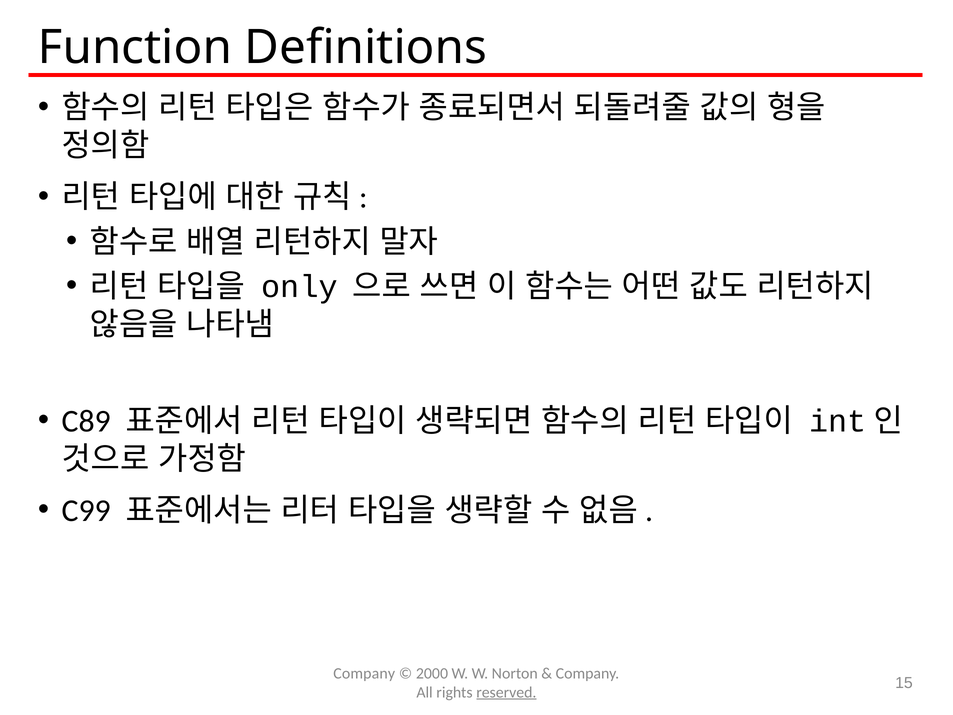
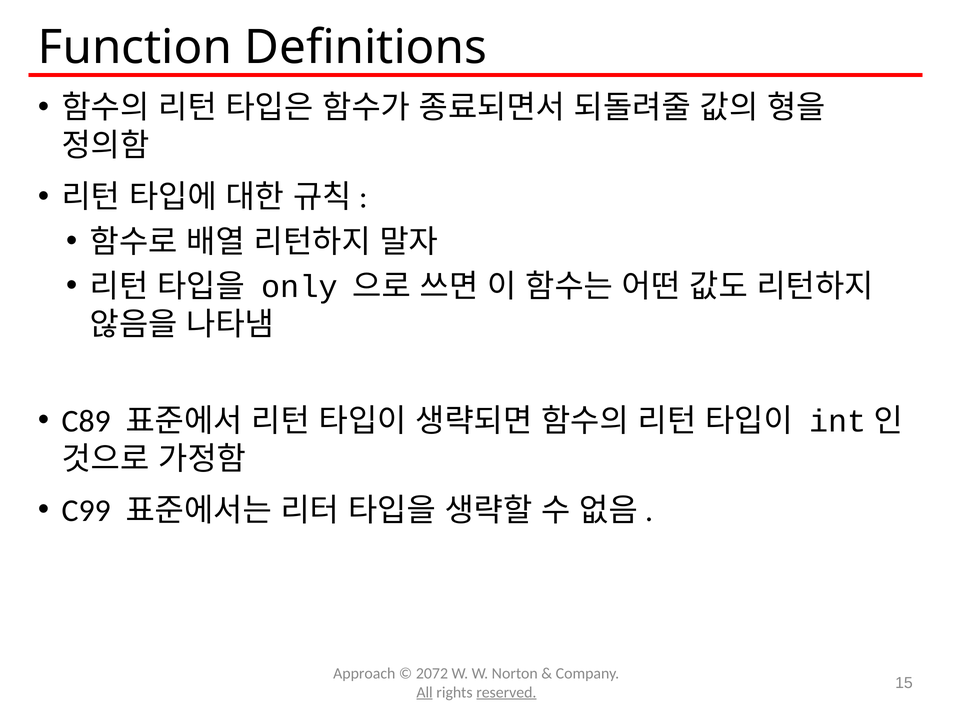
Company: Company -> Approach (364, 673)
2000: 2000 -> 2072 (432, 673)
All underline: none -> present (425, 692)
